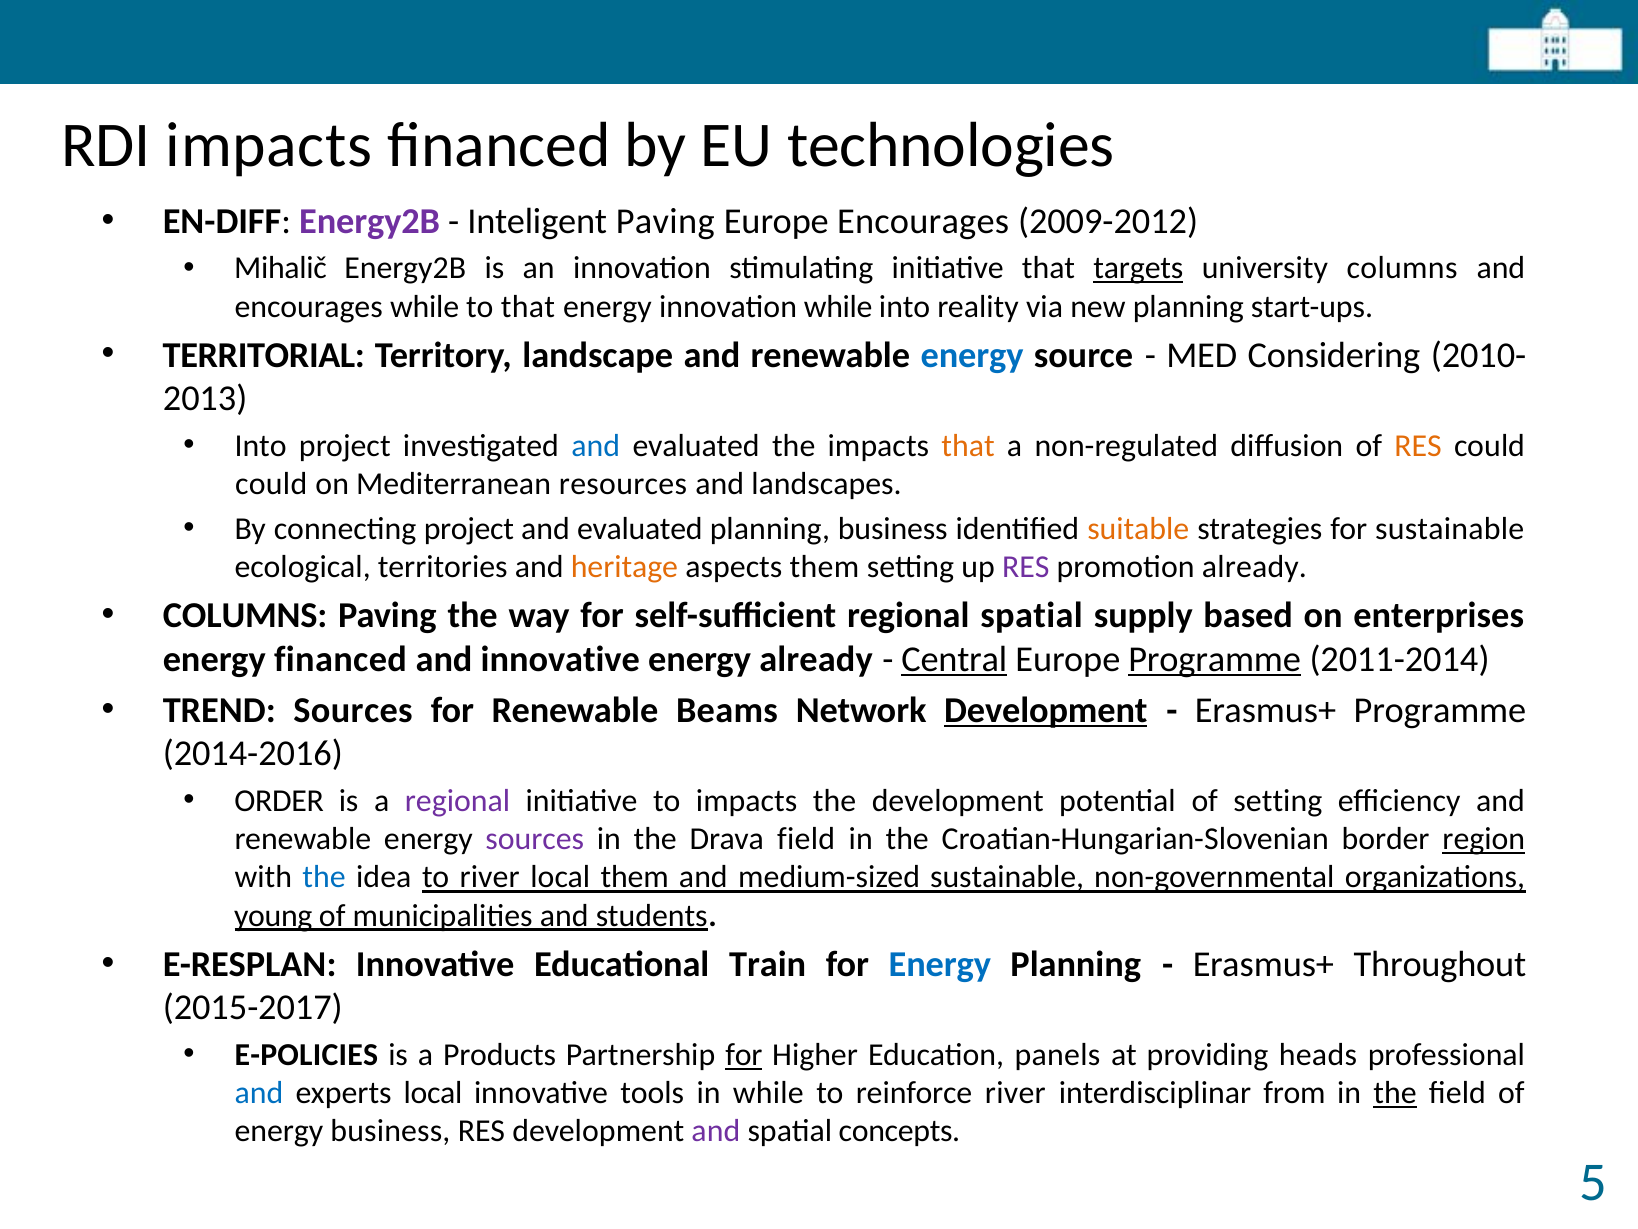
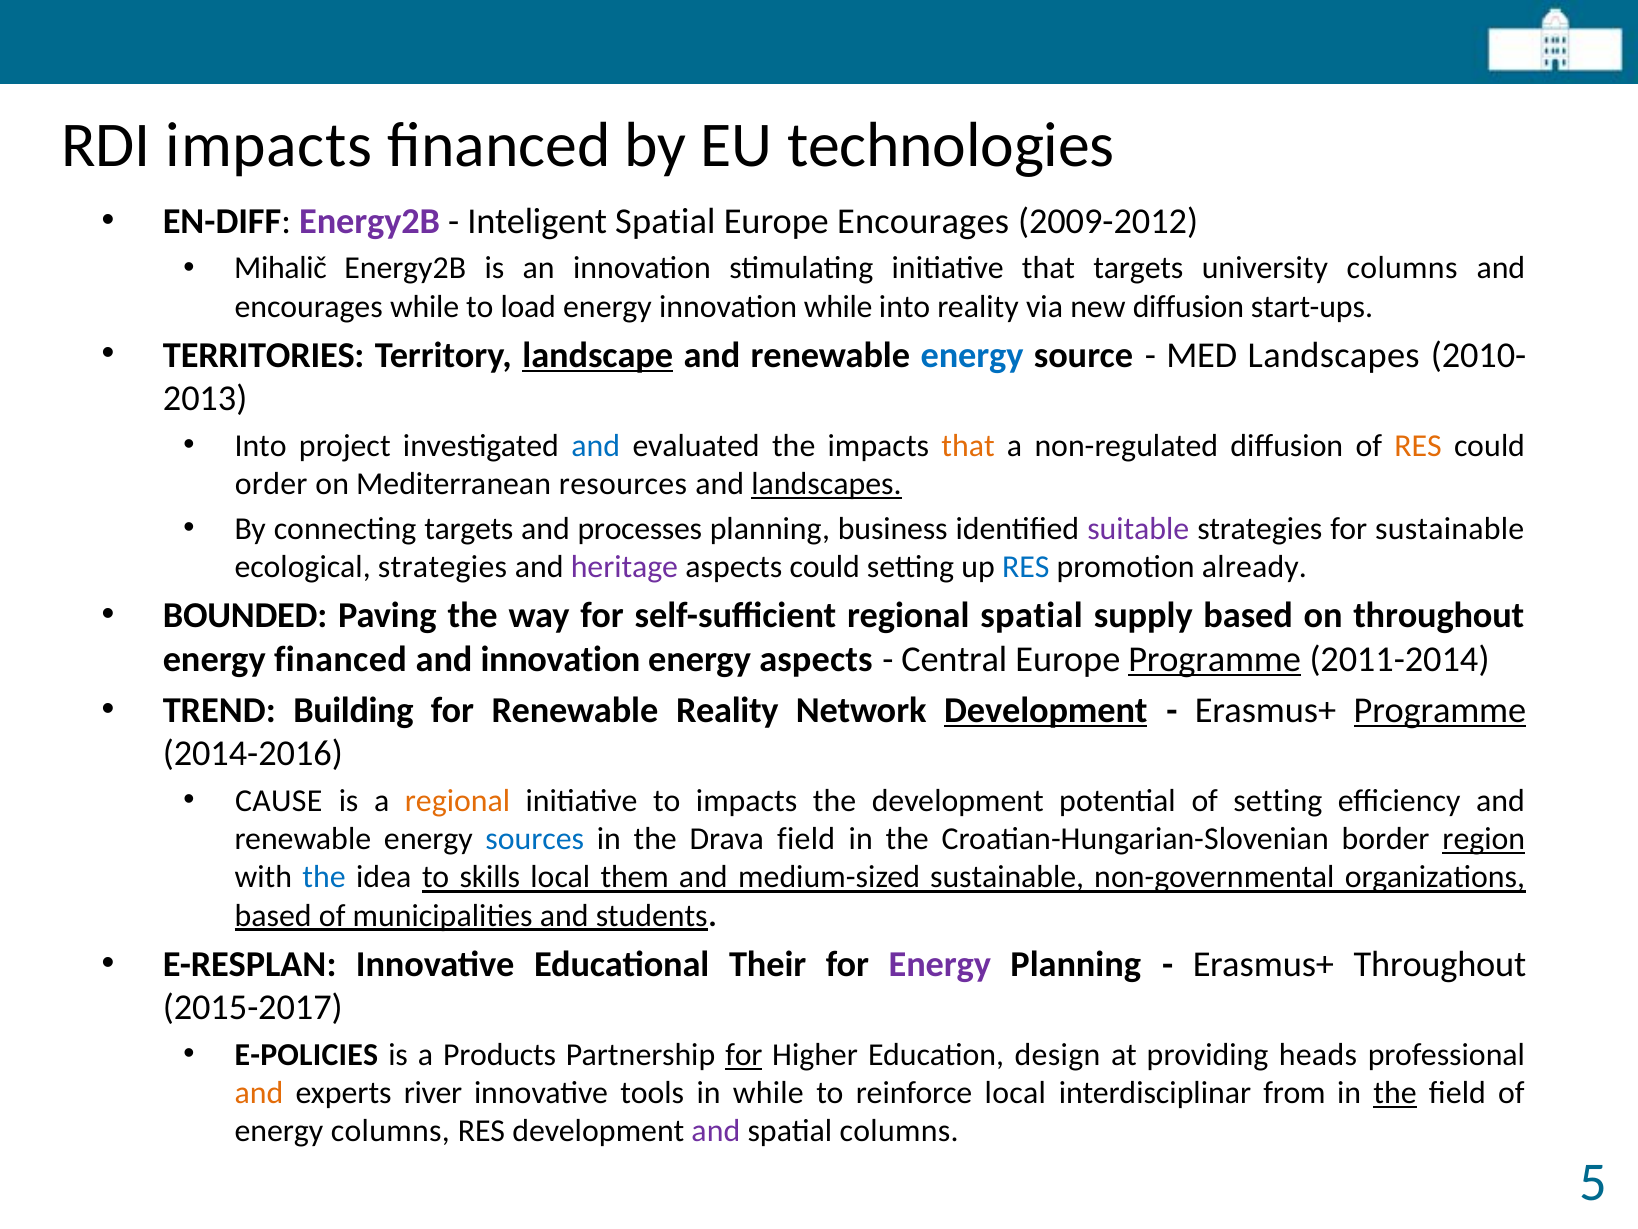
Inteligent Paving: Paving -> Spatial (665, 221)
targets underline: present -> none (1138, 268)
to that: that -> load (528, 306)
new planning: planning -> diffusion (1188, 306)
TERRITORIAL: TERRITORIAL -> TERRITORIES (264, 355)
landscape underline: none -> present (598, 355)
MED Considering: Considering -> Landscapes (1334, 355)
could: could -> order (271, 484)
landscapes underline: none -> present (826, 484)
connecting project: project -> targets (469, 528)
evaluated: evaluated -> processes (640, 528)
suitable colour: orange -> purple (1138, 528)
ecological territories: territories -> strategies (443, 567)
heritage colour: orange -> purple (624, 567)
aspects them: them -> could (825, 567)
RES colour: purple -> blue (1026, 567)
COLUMNS: COLUMNS -> BOUNDED (245, 615)
on enterprises: enterprises -> throughout (1439, 615)
and innovative: innovative -> innovation (561, 659)
energy already: already -> aspects (816, 659)
Central underline: present -> none (954, 659)
TREND Sources: Sources -> Building (353, 710)
Renewable Beams: Beams -> Reality (727, 710)
Programme underline: none -> present (1440, 710)
ORDER: ORDER -> CAUSE (279, 801)
regional colour: purple -> orange (457, 801)
sources colour: purple -> blue (535, 839)
to river: river -> skills (490, 877)
young: young -> based (273, 915)
Train: Train -> Their (768, 964)
Energy colour: blue -> purple (940, 964)
panels: panels -> design (1057, 1055)
and colour: blue -> orange (259, 1093)
experts local: local -> river (433, 1093)
reinforce river: river -> local (1015, 1093)
energy business: business -> columns (390, 1131)
spatial concepts: concepts -> columns (899, 1131)
